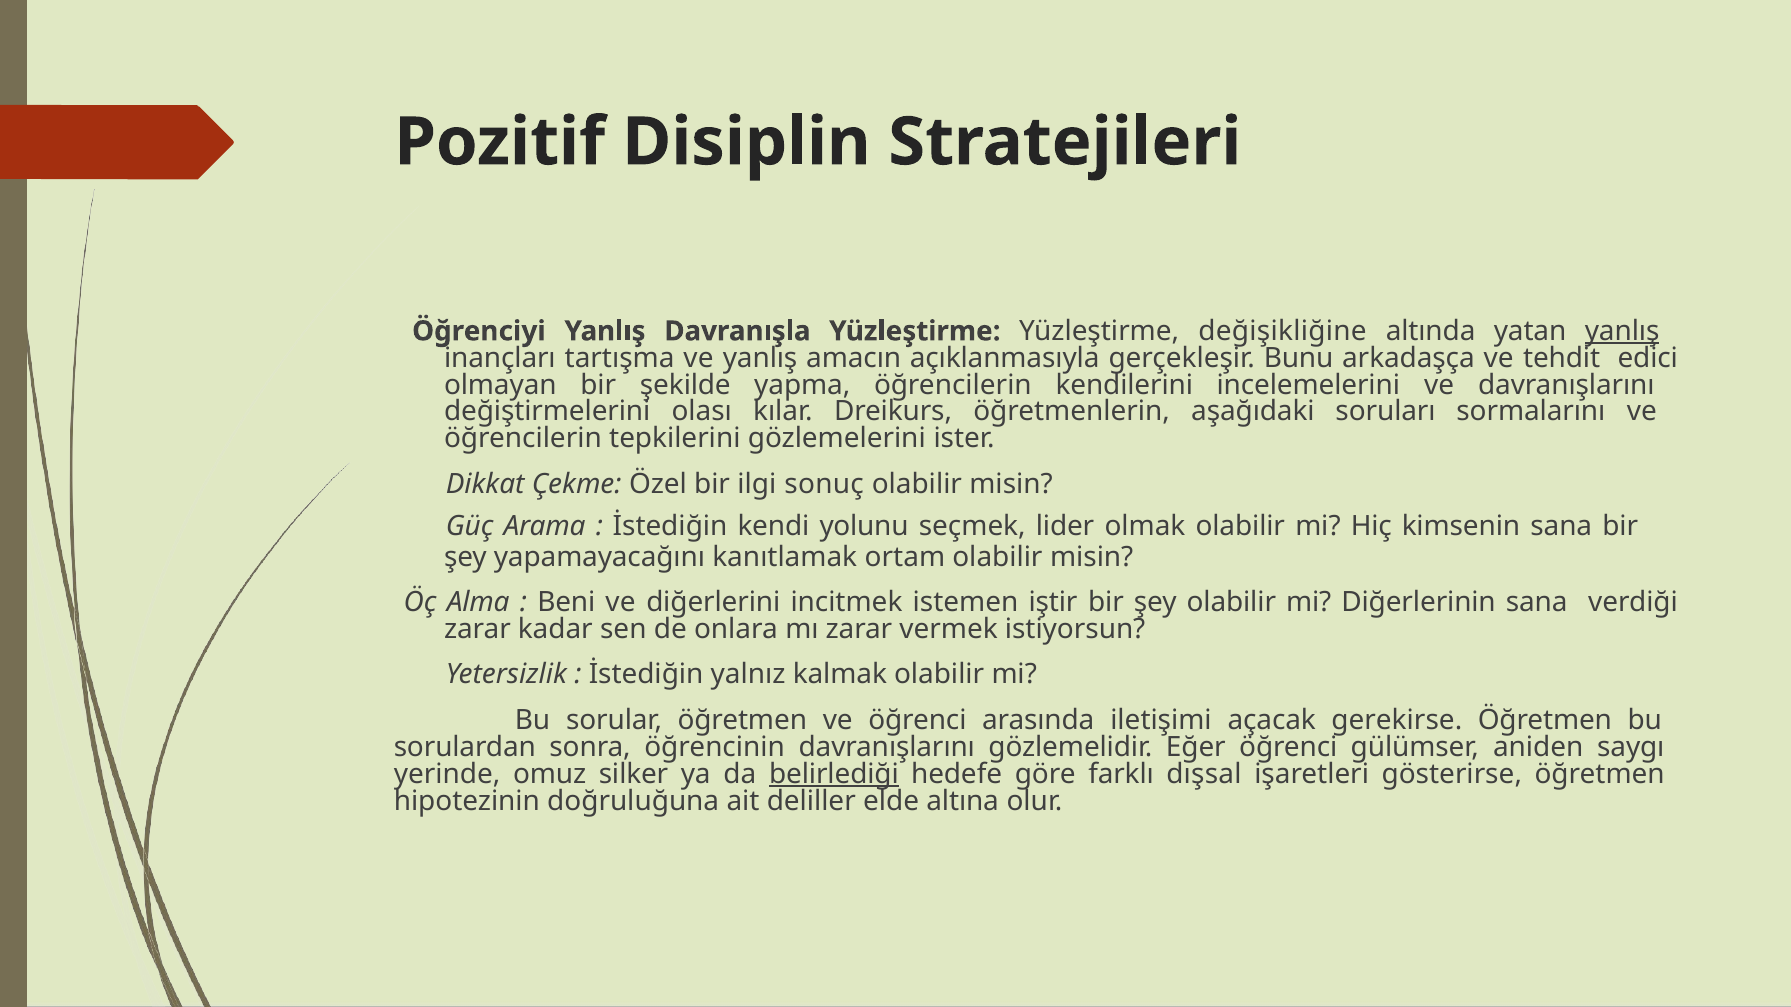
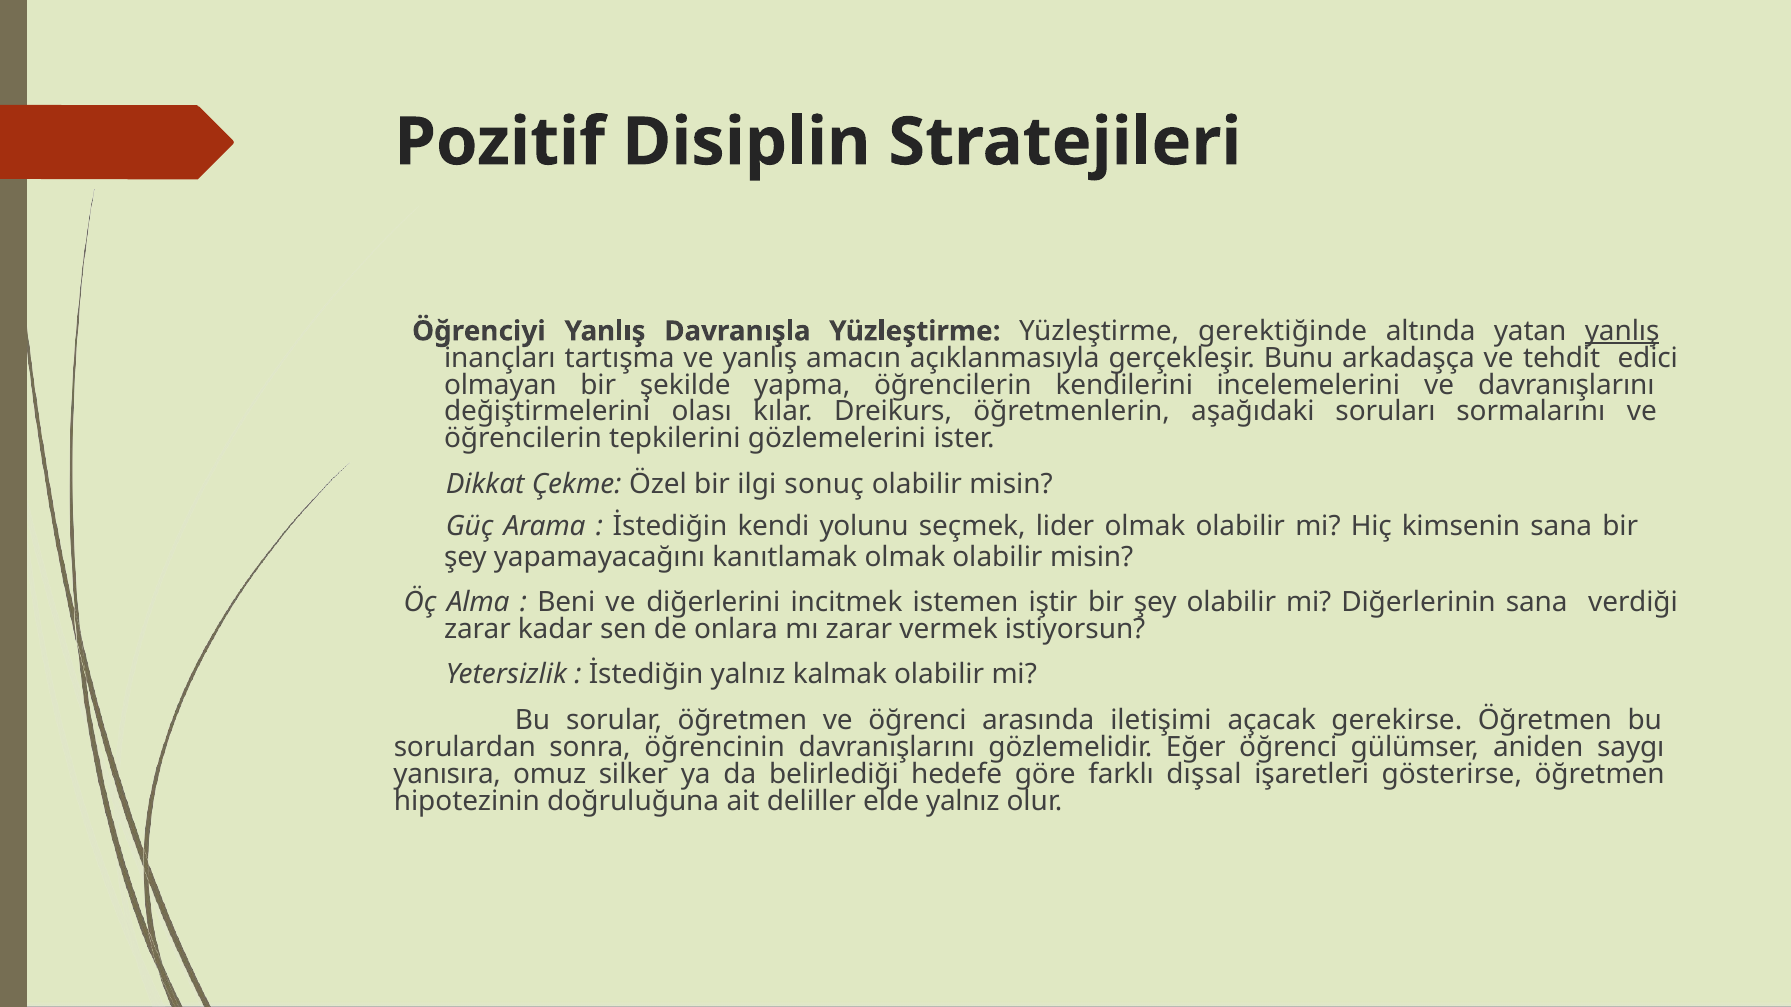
değişikliğine: değişikliğine -> gerektiğinde (1283, 331)
kanıtlamak ortam: ortam -> olmak (905, 557)
yerinde: yerinde -> yanısıra (447, 774)
belirlediği underline: present -> none (834, 774)
elde altına: altına -> yalnız (963, 801)
